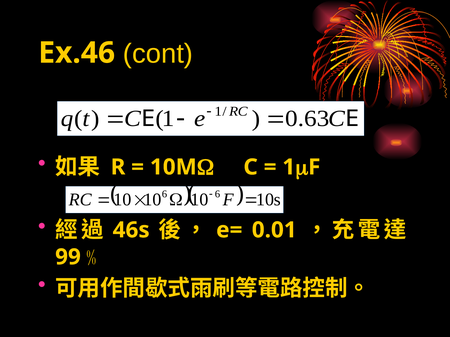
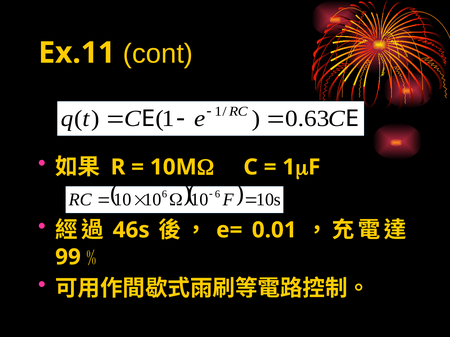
Ex.46: Ex.46 -> Ex.11 (77, 53)
